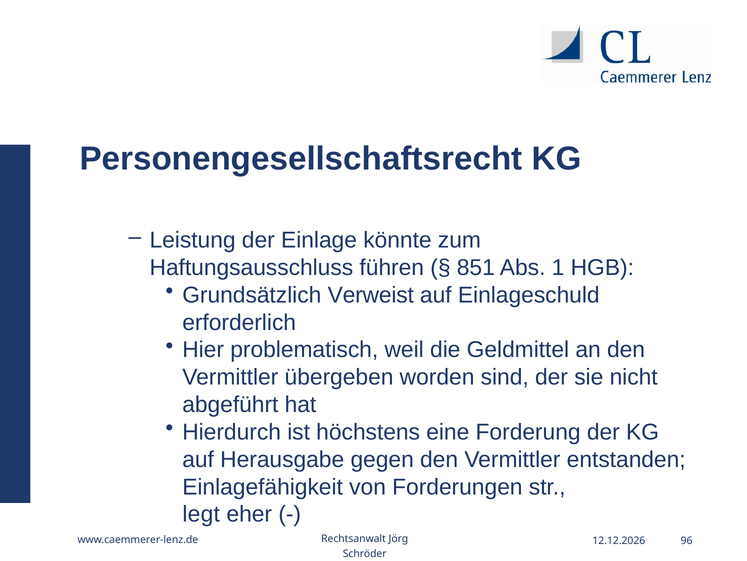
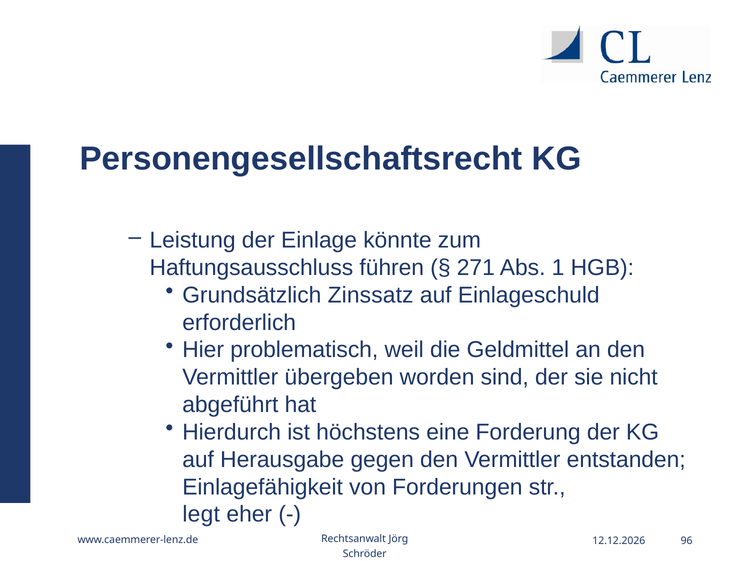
851: 851 -> 271 (476, 267)
Verweist: Verweist -> Zinssatz (371, 295)
